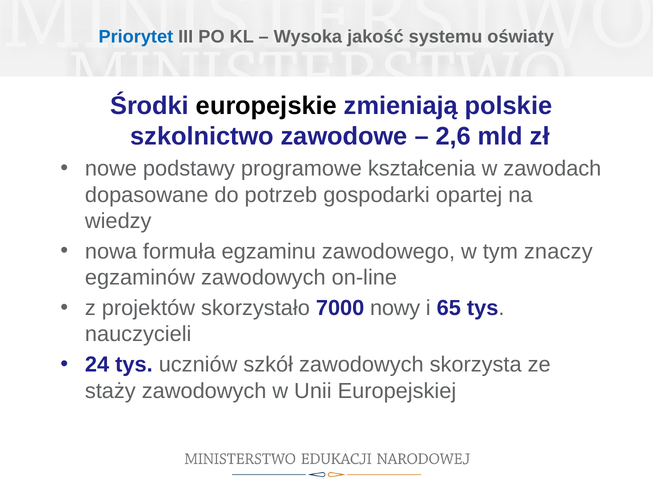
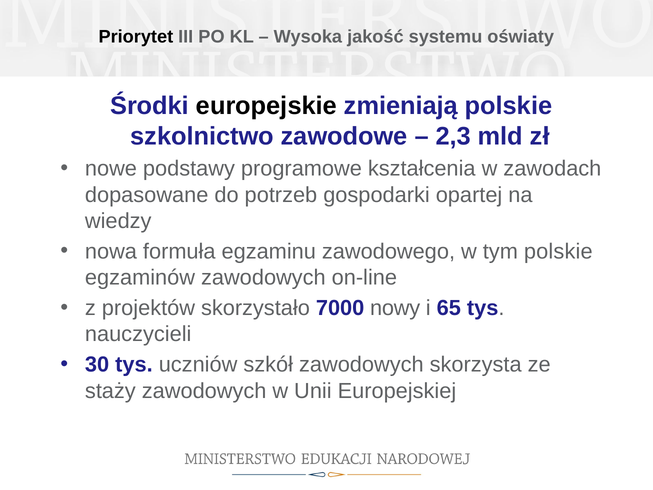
Priorytet colour: blue -> black (136, 37)
2,6: 2,6 -> 2,3 (453, 136)
tym znaczy: znaczy -> polskie (558, 251)
24: 24 -> 30 (97, 365)
